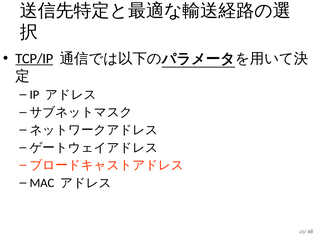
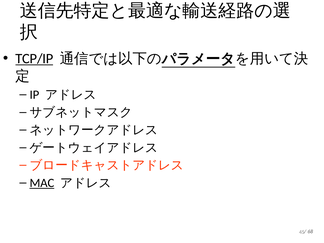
MAC underline: none -> present (42, 183)
